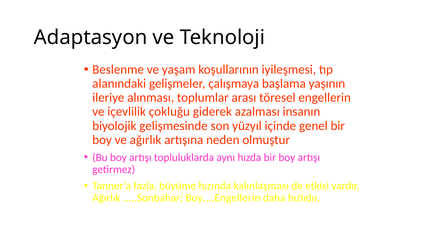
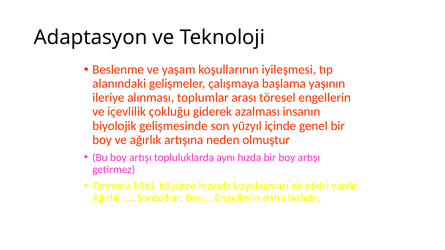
fazla: fazla -> kötü (145, 186)
kalınlaşması: kalınlaşması -> koyulaşması (261, 186)
